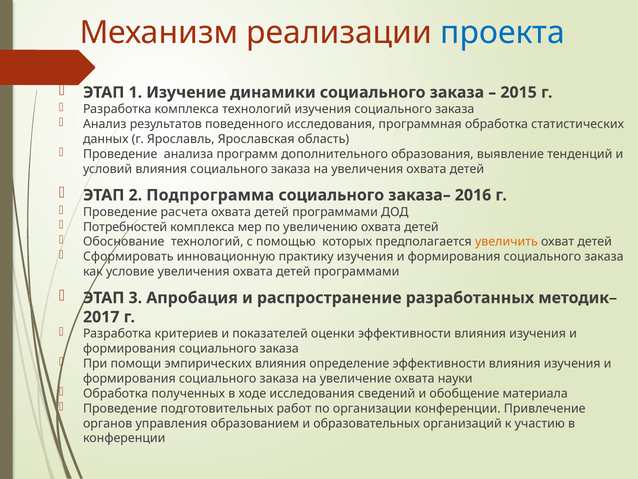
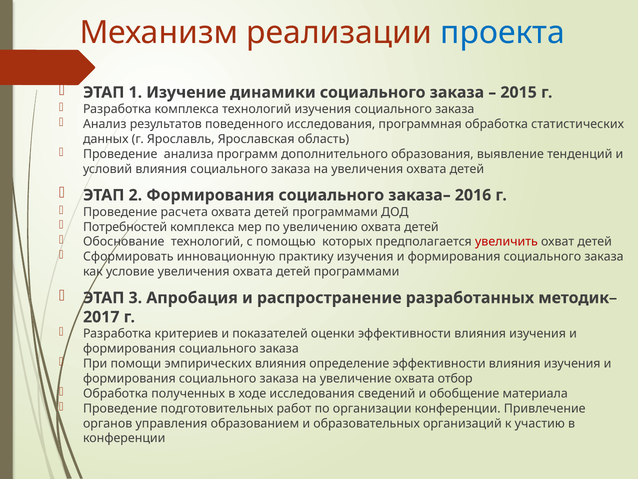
2 Подпрограмма: Подпрограмма -> Формирования (210, 195)
увеличить colour: orange -> red (506, 242)
науки: науки -> отбор (455, 378)
